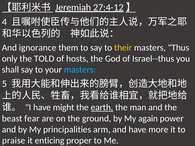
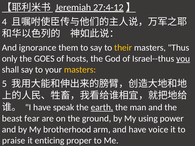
TOLD: TOLD -> GOES (44, 59)
you underline: none -> present (183, 59)
masters colour: light blue -> yellow (80, 70)
might: might -> speak (64, 107)
again: again -> using (148, 119)
principalities: principalities -> brotherhood (67, 130)
more: more -> voice (158, 130)
